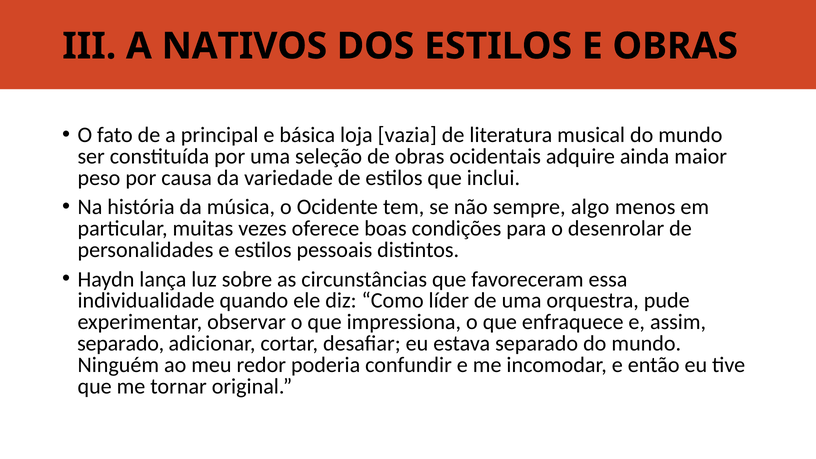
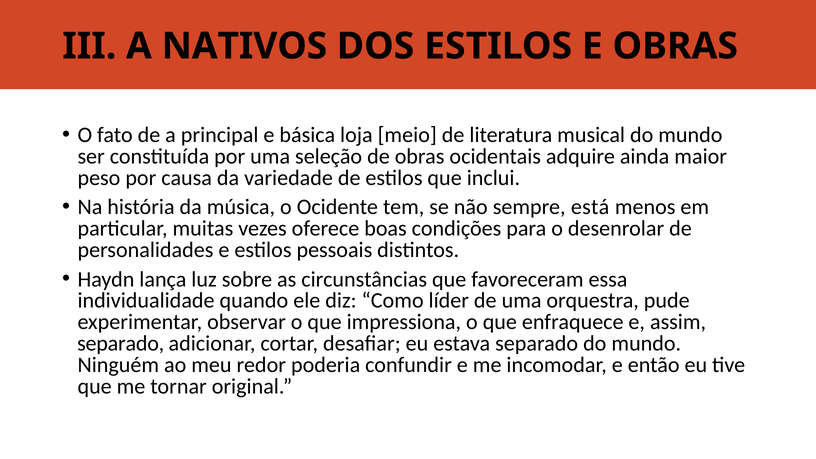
vazia: vazia -> meio (407, 135)
algo: algo -> está (590, 207)
